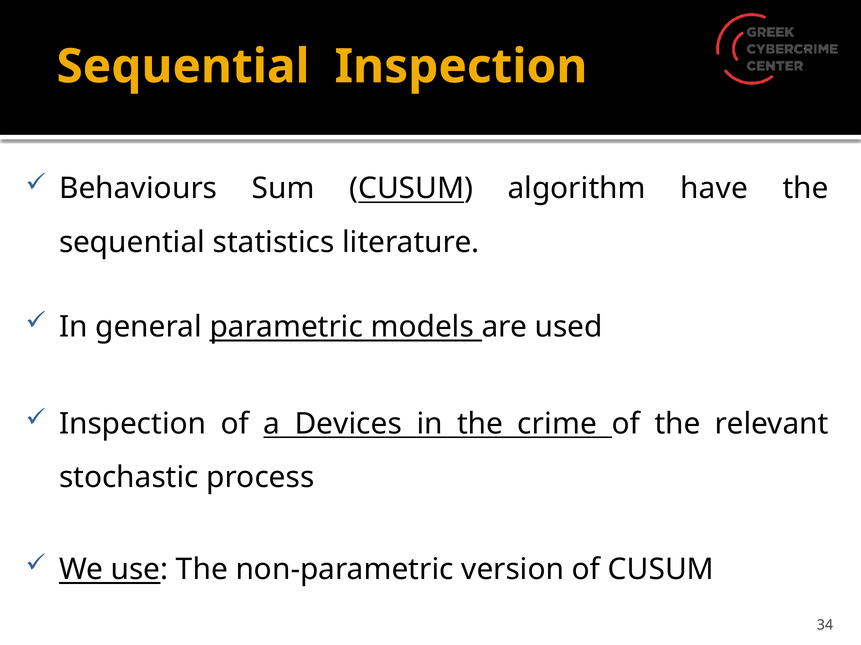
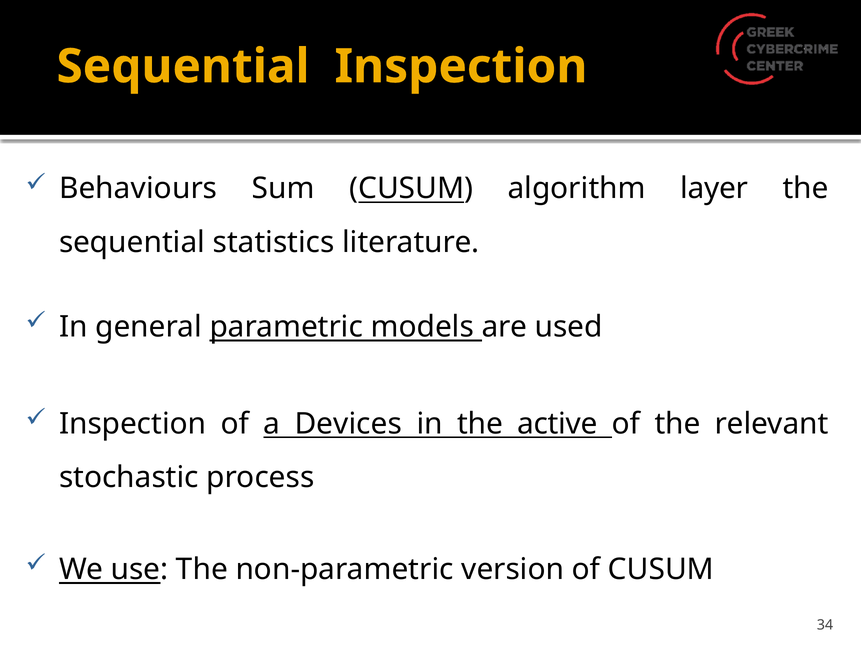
have: have -> layer (714, 189)
crime: crime -> active (558, 424)
